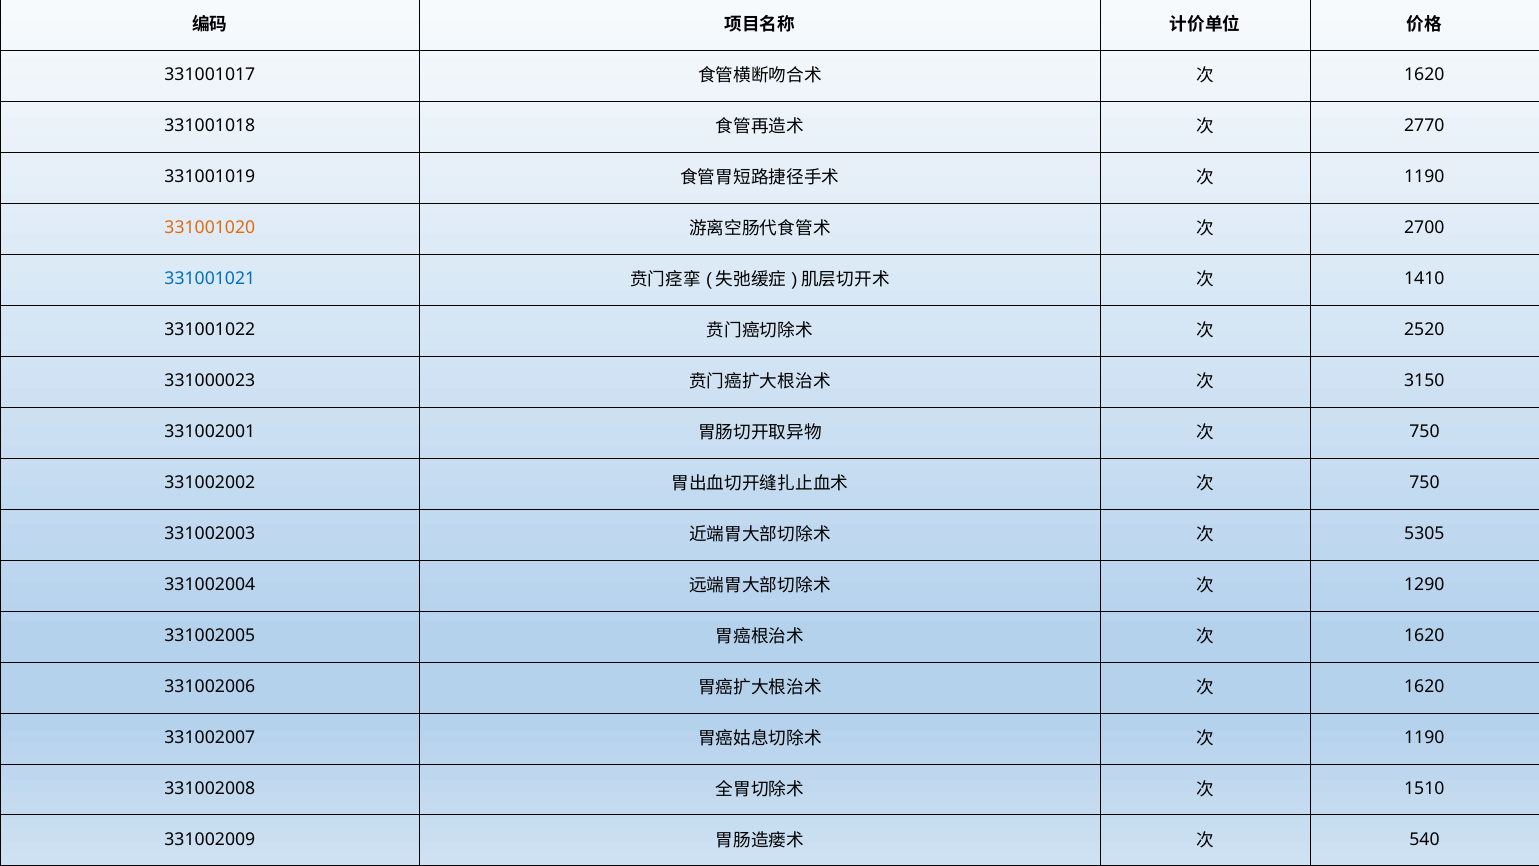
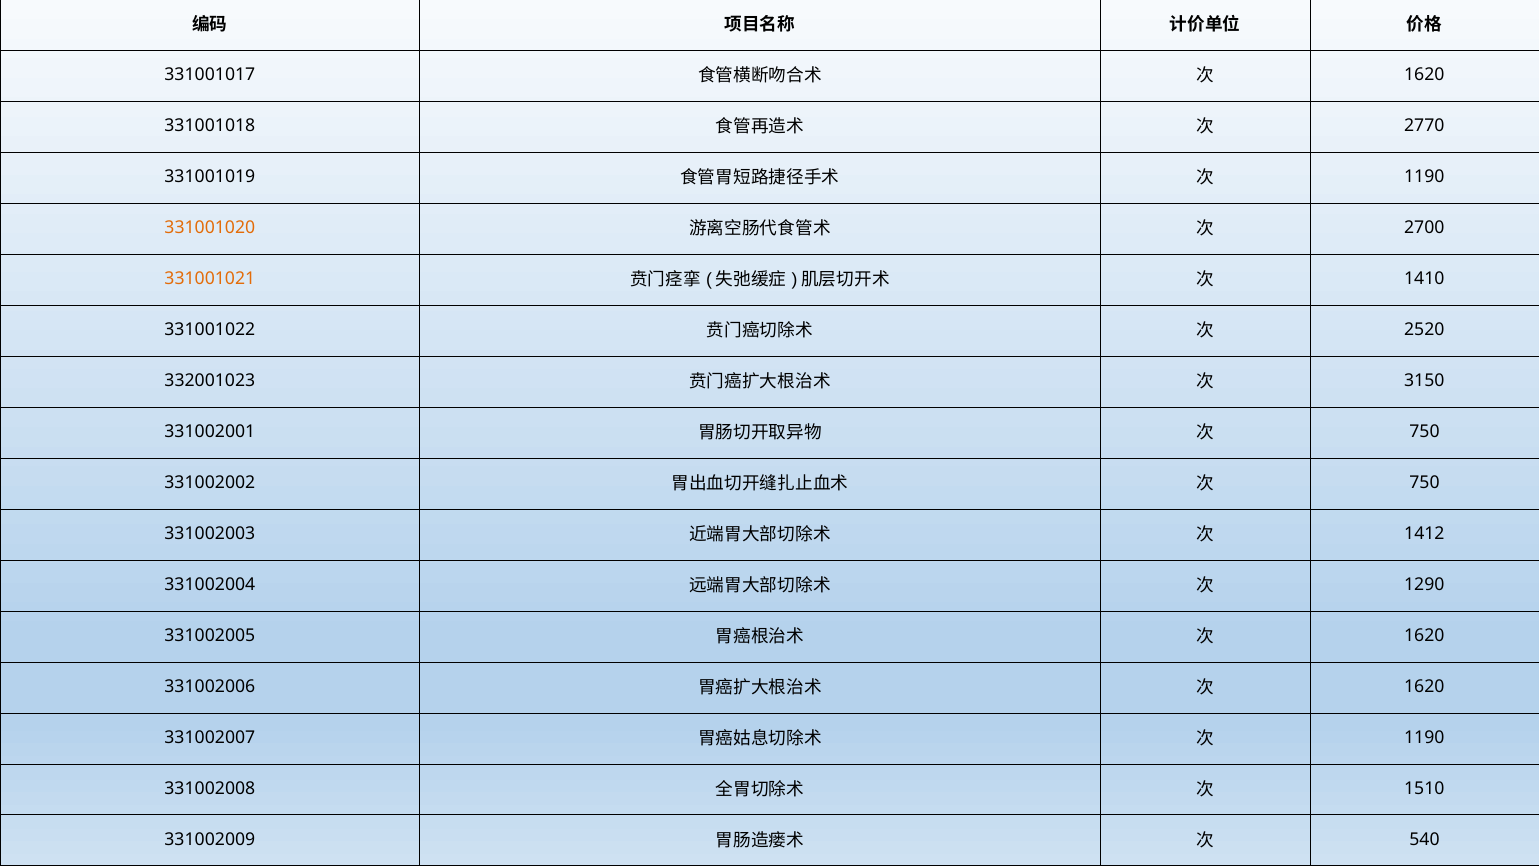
331001021 colour: blue -> orange (210, 279)
331000023: 331000023 -> 332001023 (210, 380)
5305: 5305 -> 1412 (1424, 533)
